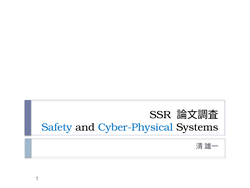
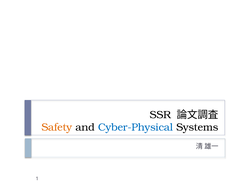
Safety colour: blue -> orange (57, 127)
